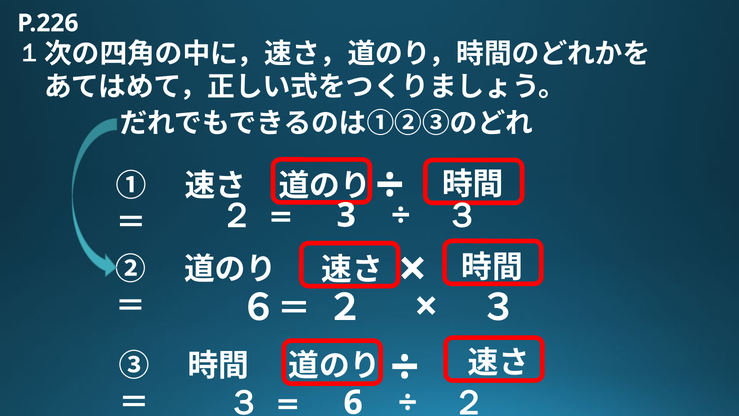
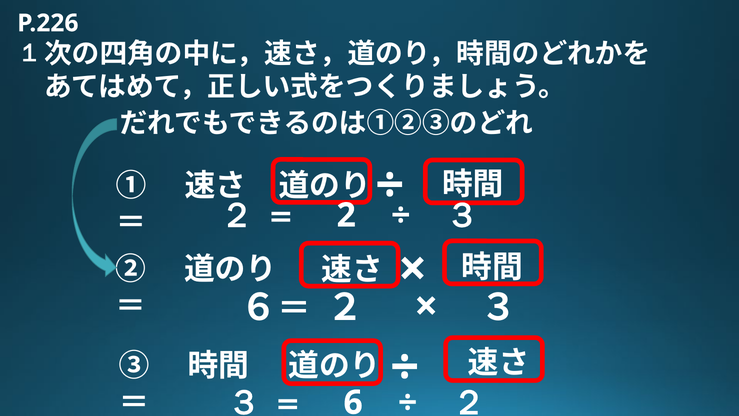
3: 3 -> 2 (346, 215)
